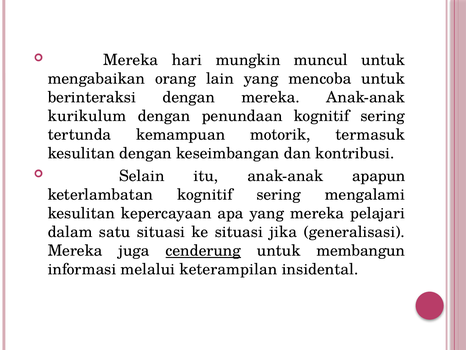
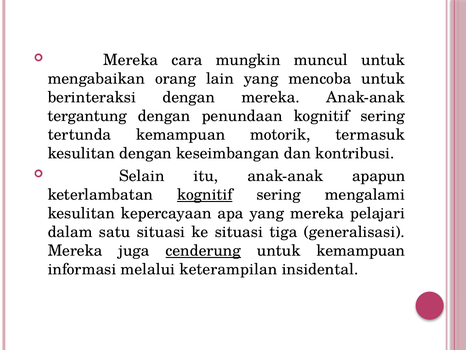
hari: hari -> cara (187, 60)
kurikulum: kurikulum -> tergantung (87, 116)
kognitif underline: none -> present (205, 194)
jika: jika -> tiga (283, 232)
untuk membangun: membangun -> kemampuan (361, 250)
